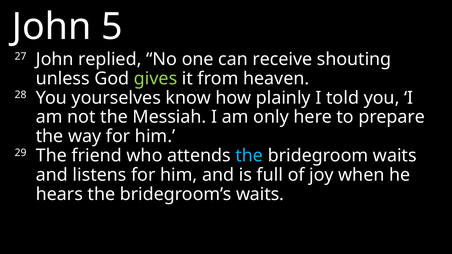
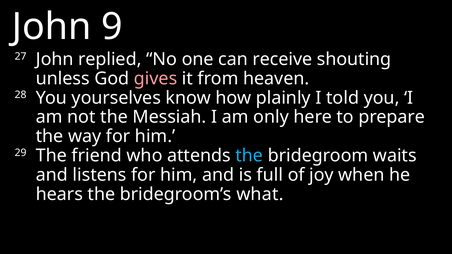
5: 5 -> 9 (112, 27)
gives colour: light green -> pink (156, 79)
bridegroom’s waits: waits -> what (260, 195)
